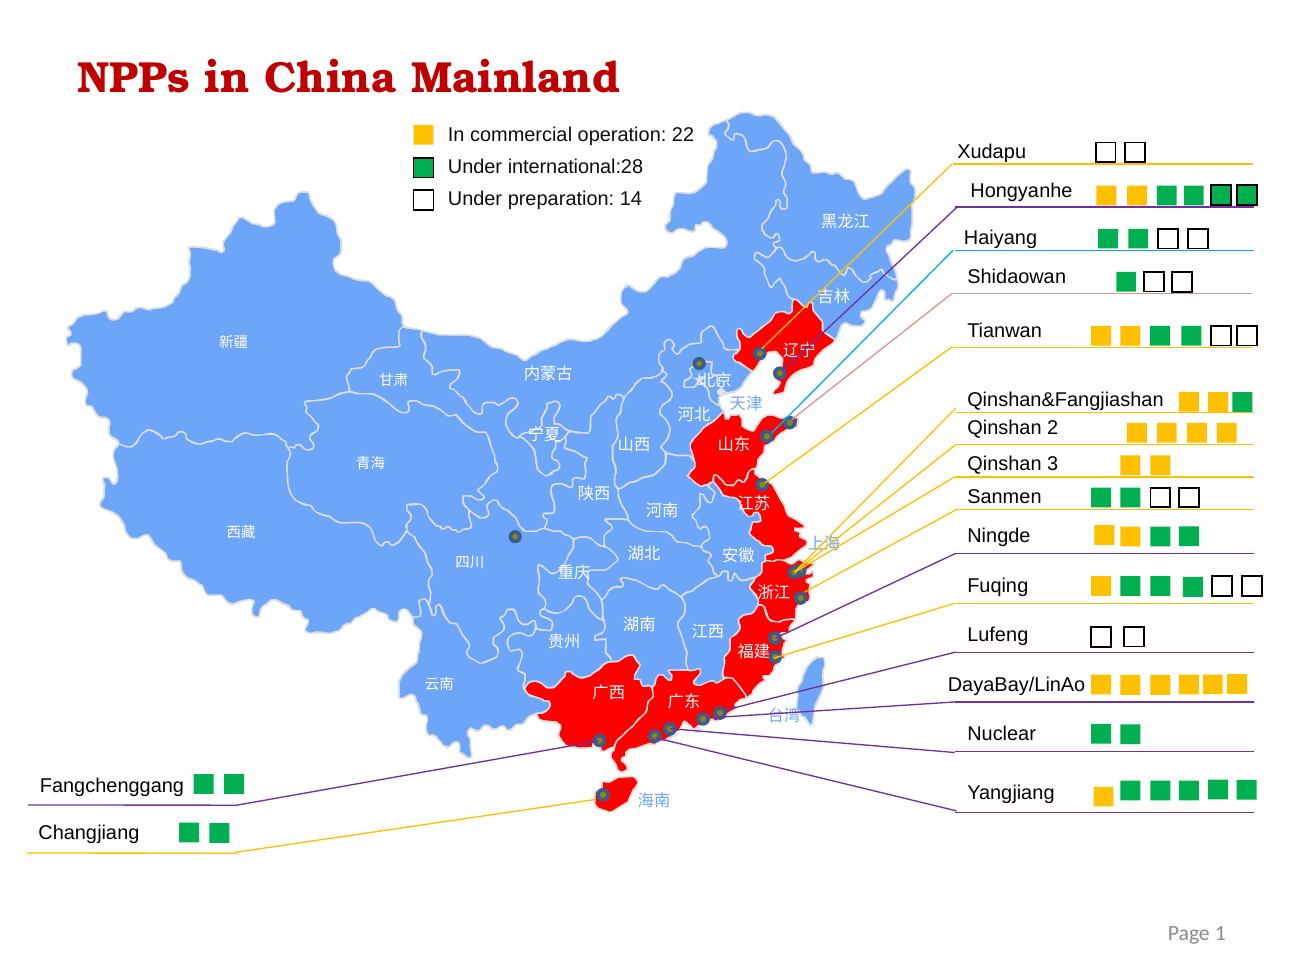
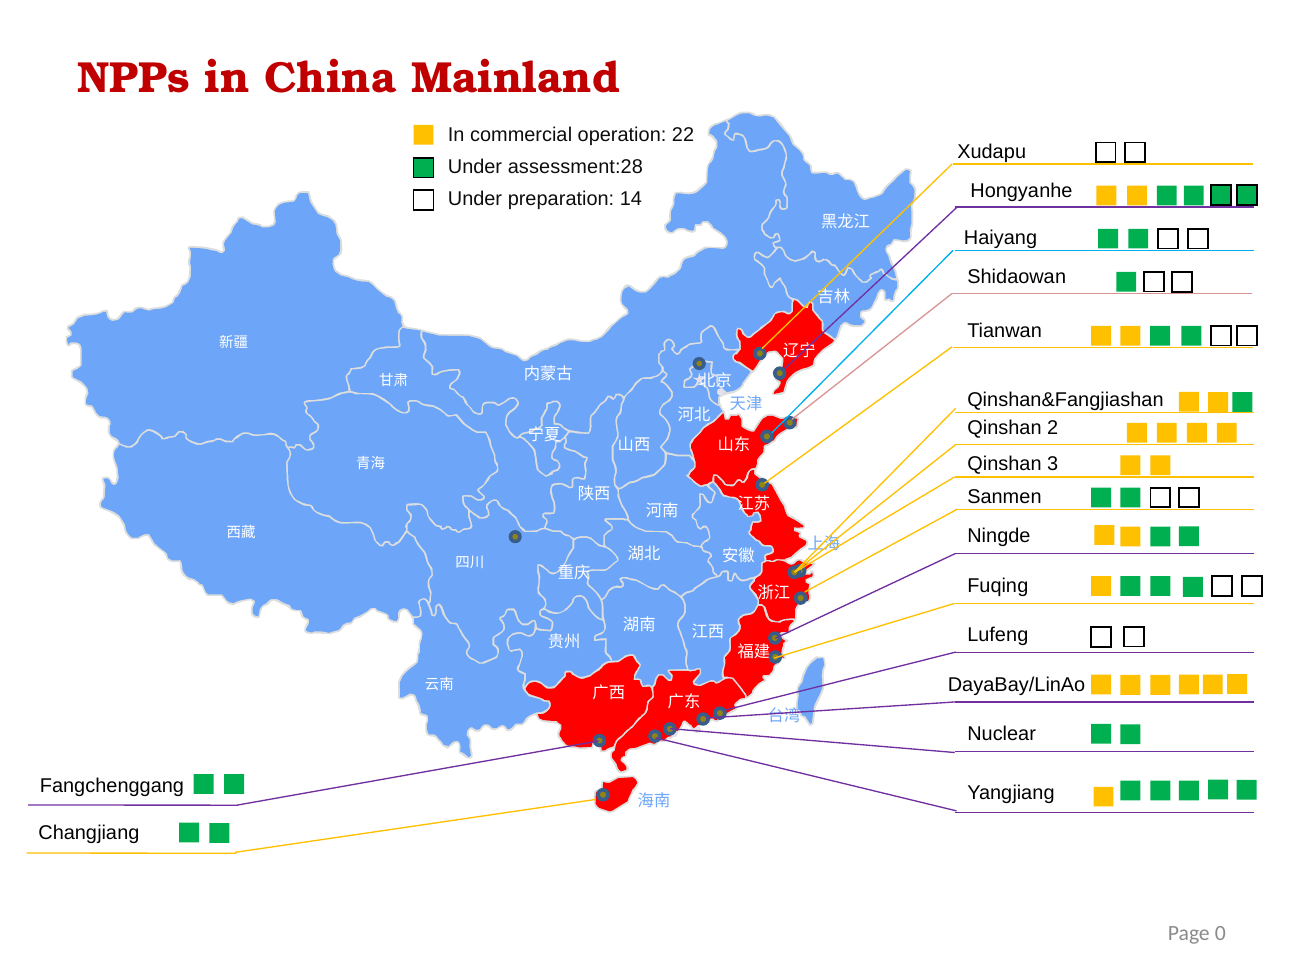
international:28: international:28 -> assessment:28 (575, 167)
1: 1 -> 0 (1220, 934)
